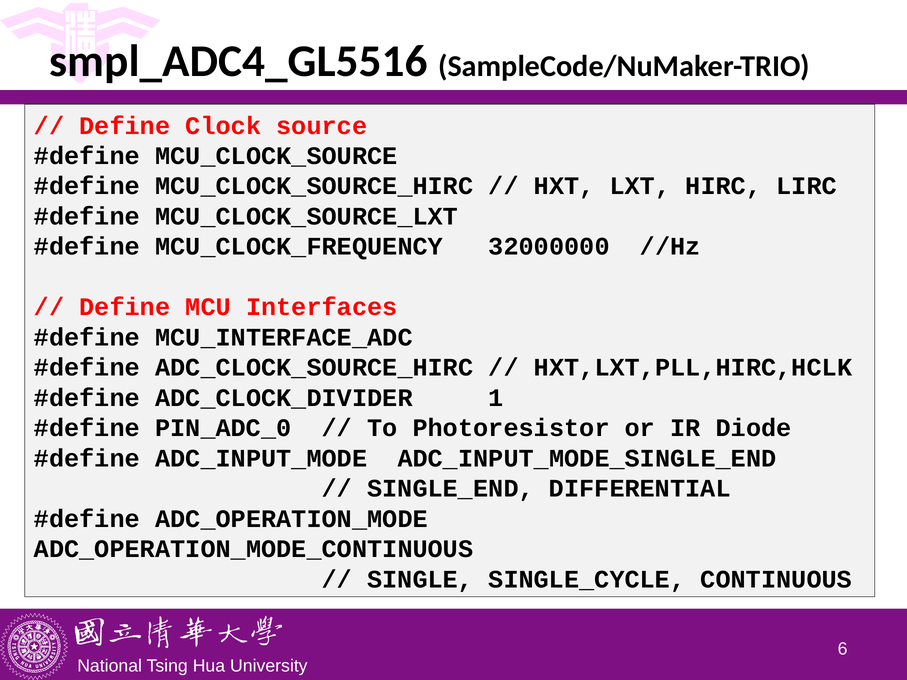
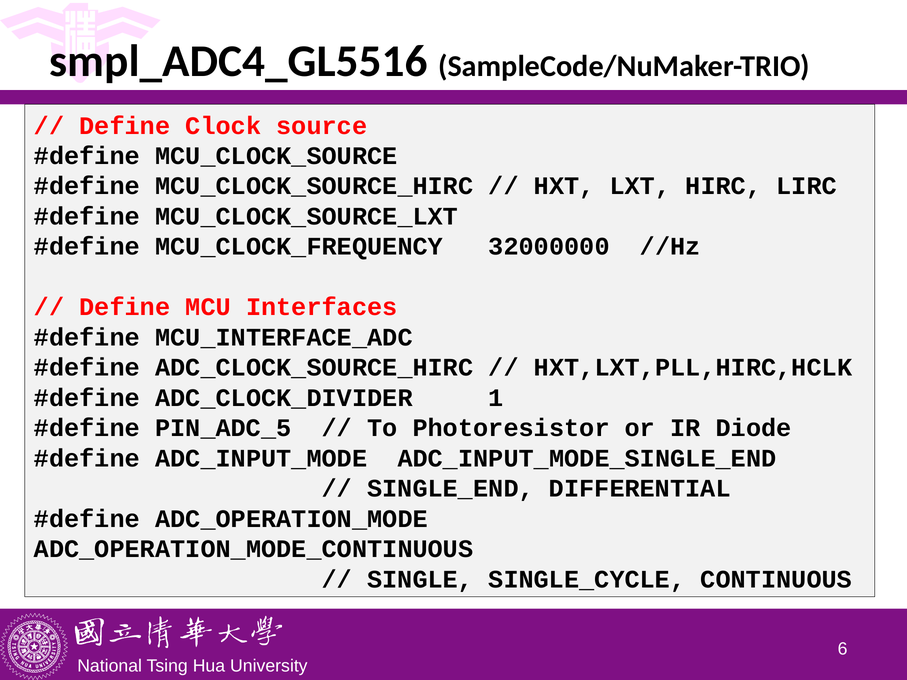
PIN_ADC_0: PIN_ADC_0 -> PIN_ADC_5 (223, 428)
